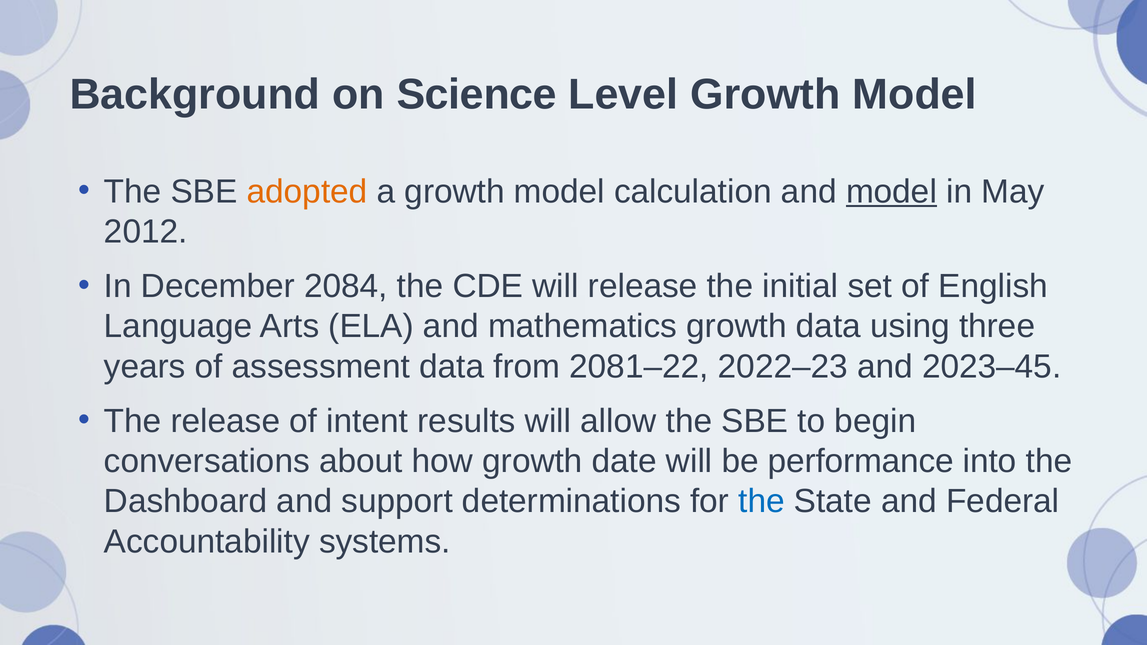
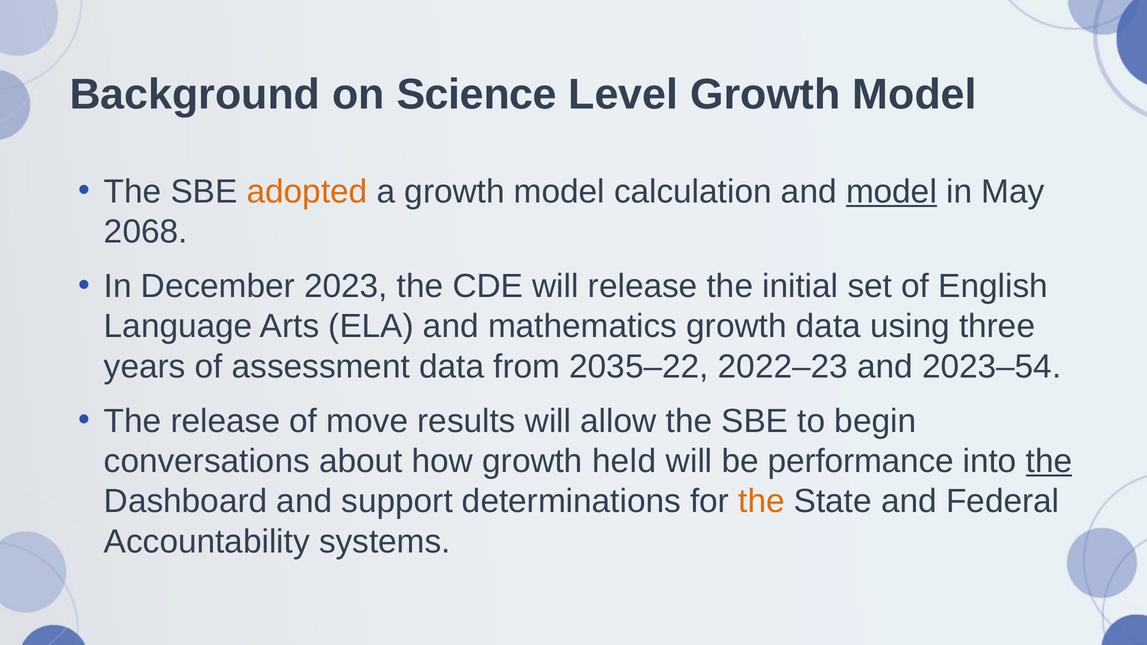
2012: 2012 -> 2068 (146, 232)
2084: 2084 -> 2023 (346, 286)
2081–22: 2081–22 -> 2035–22 (639, 367)
2023–45: 2023–45 -> 2023–54 (992, 367)
intent: intent -> move (367, 421)
date: date -> held (624, 461)
the underline: none -> present (1049, 461)
the colour: blue -> orange (762, 501)
